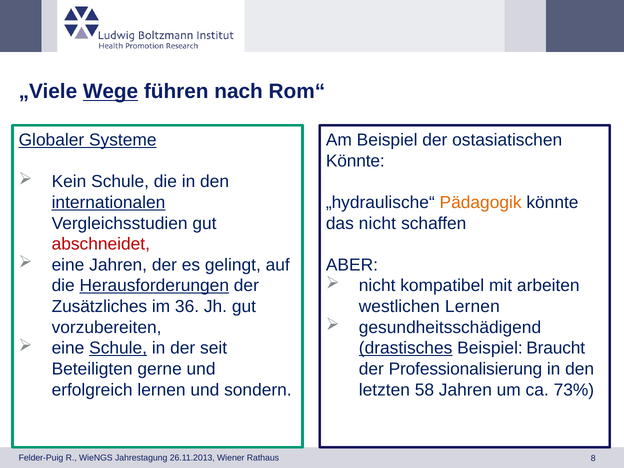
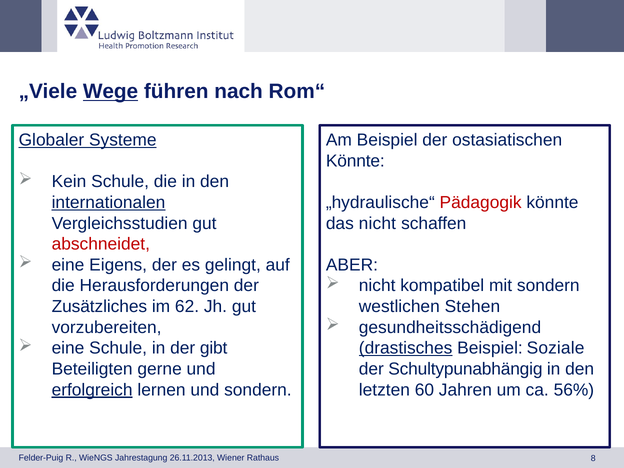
Pädagogik colour: orange -> red (481, 203)
eine Jahren: Jahren -> Eigens (118, 265)
mit arbeiten: arbeiten -> sondern (548, 286)
Herausforderungen underline: present -> none (154, 286)
36: 36 -> 62 (187, 307)
westlichen Lernen: Lernen -> Stehen (472, 307)
Schule underline: present -> none (118, 348)
seit: seit -> gibt (214, 348)
Braucht: Braucht -> Soziale (556, 348)
Professionalisierung: Professionalisierung -> Schultypunabhängig (465, 369)
erfolgreich underline: none -> present (92, 390)
58: 58 -> 60 (424, 390)
73%: 73% -> 56% (574, 390)
